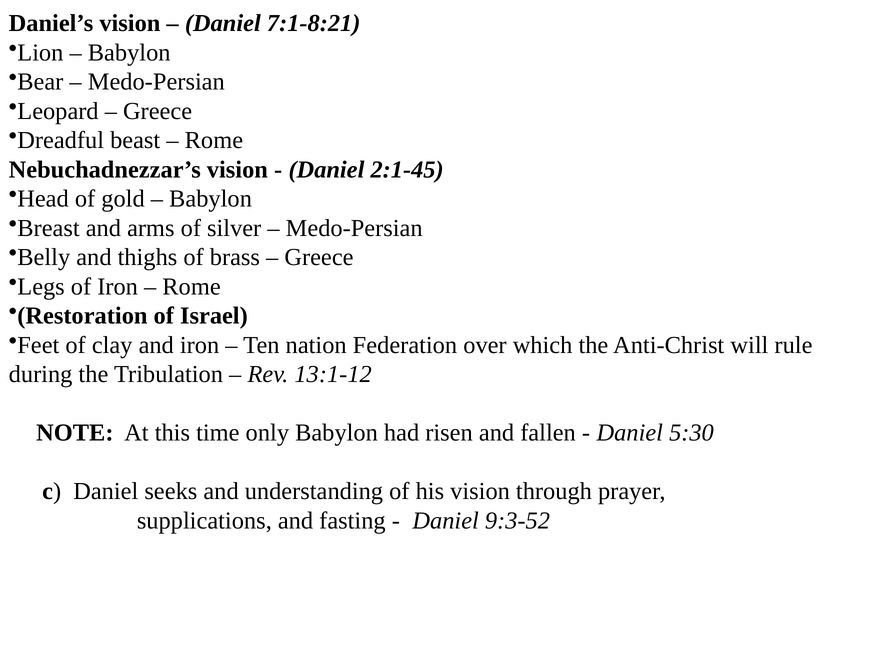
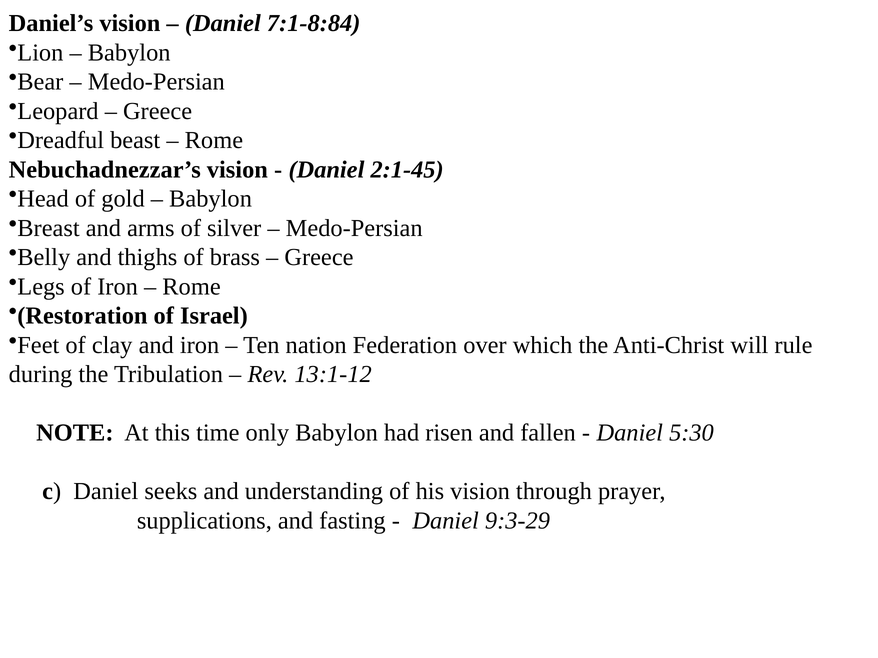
7:1-8:21: 7:1-8:21 -> 7:1-8:84 (314, 23)
9:3-52: 9:3-52 -> 9:3-29 (517, 521)
